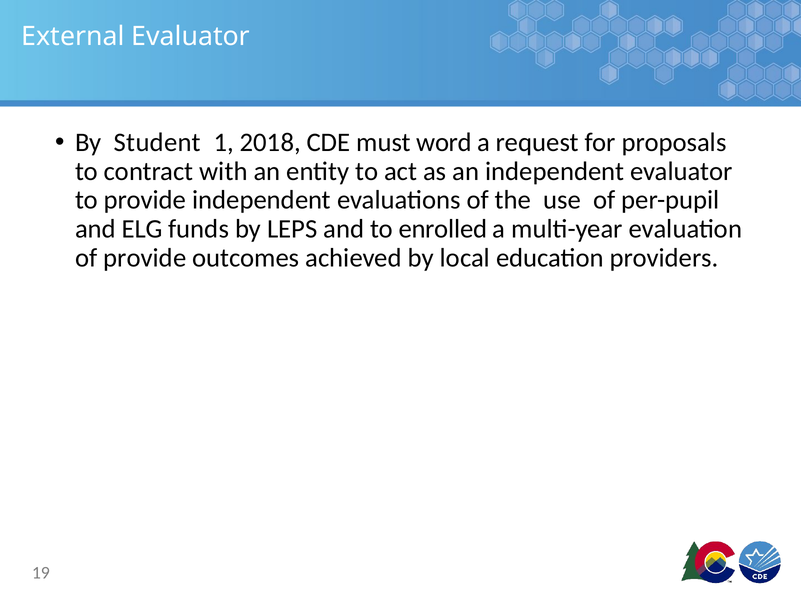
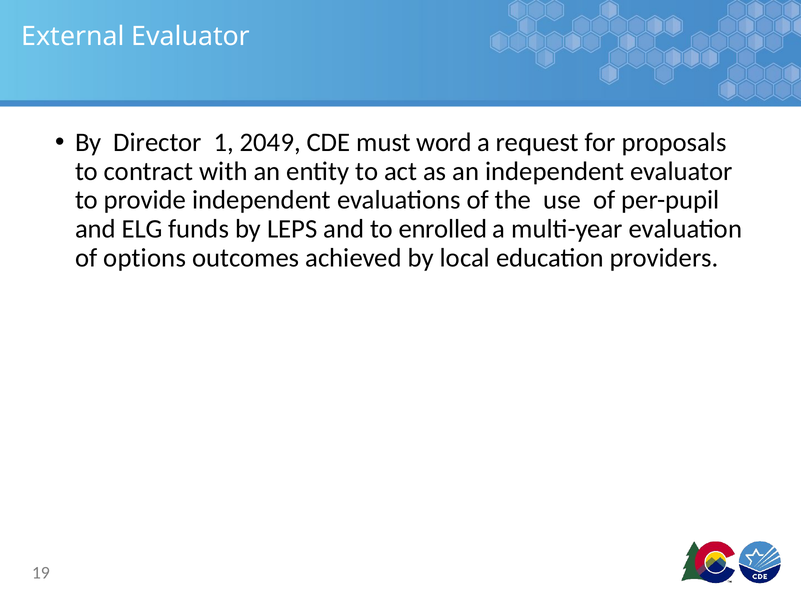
Student: Student -> Director (158, 142)
2018: 2018 -> 2049 (270, 142)
of provide: provide -> options (145, 258)
